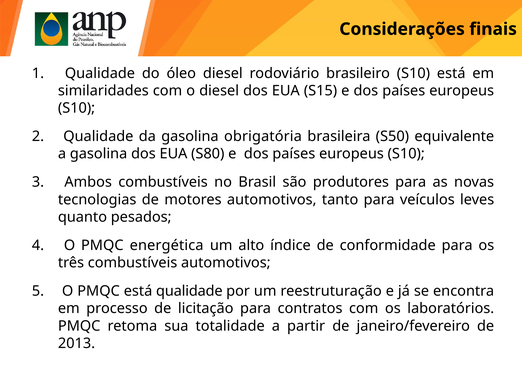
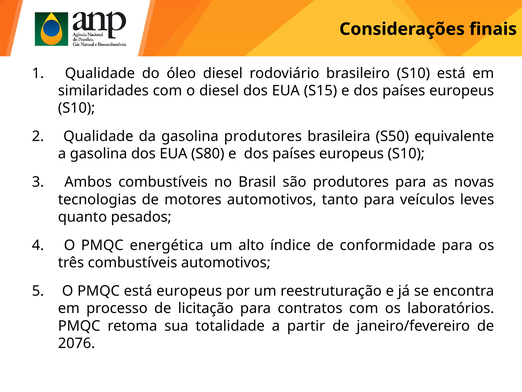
gasolina obrigatória: obrigatória -> produtores (263, 136)
está qualidade: qualidade -> europeus (189, 291)
2013: 2013 -> 2076 (77, 343)
